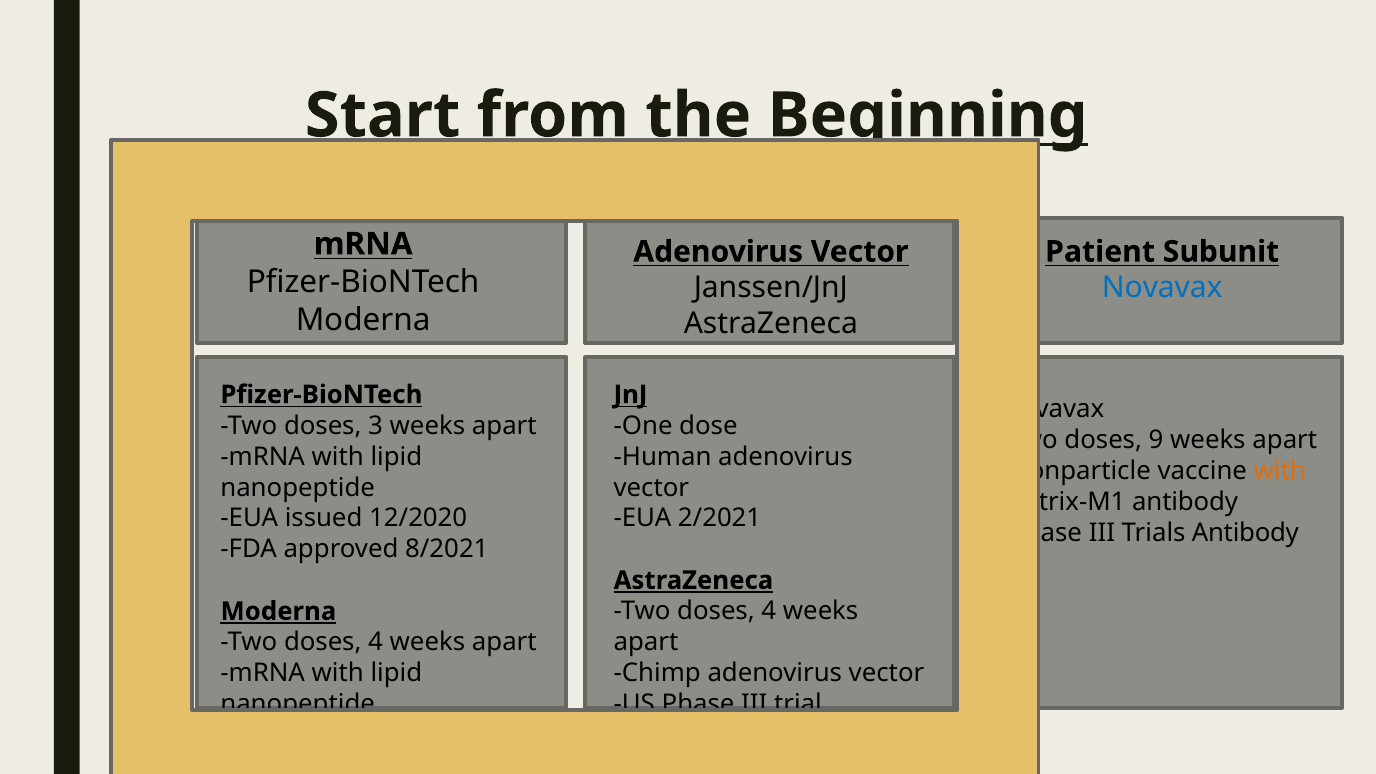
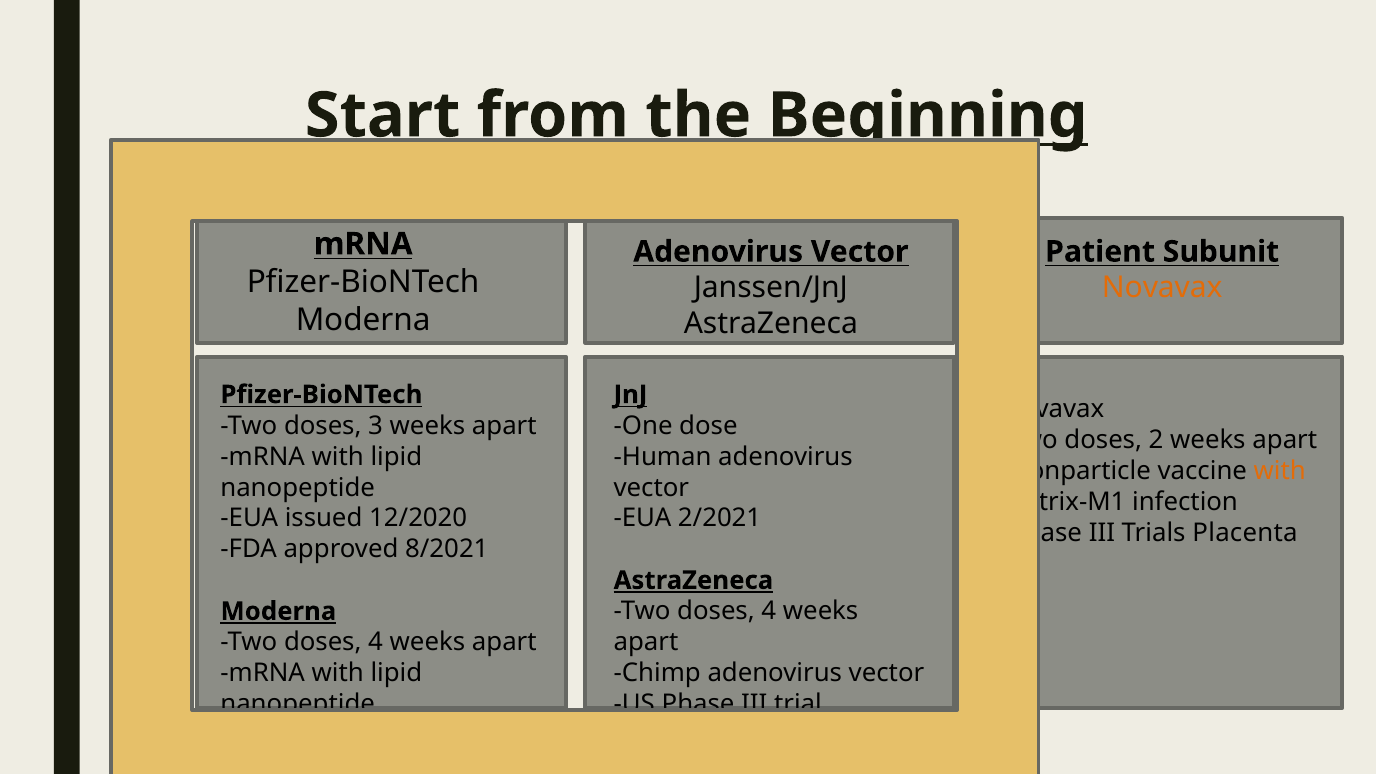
Novavax colour: blue -> orange (1162, 288)
9: 9 -> 2 (1156, 440)
antibody: antibody -> infection (1185, 502)
Trials Antibody: Antibody -> Placenta (1245, 533)
